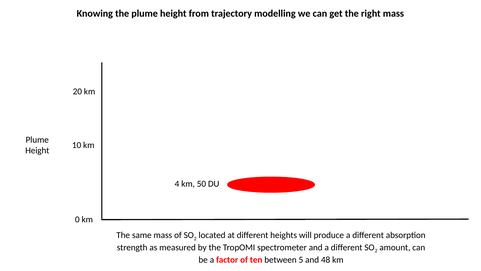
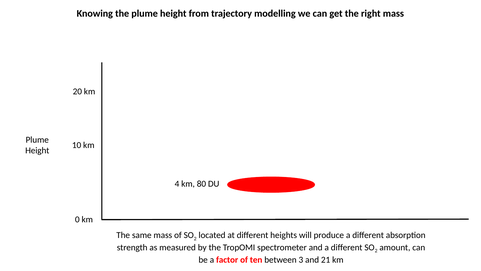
50: 50 -> 80 (201, 183)
5: 5 -> 3 (301, 259)
48: 48 -> 21 (326, 259)
